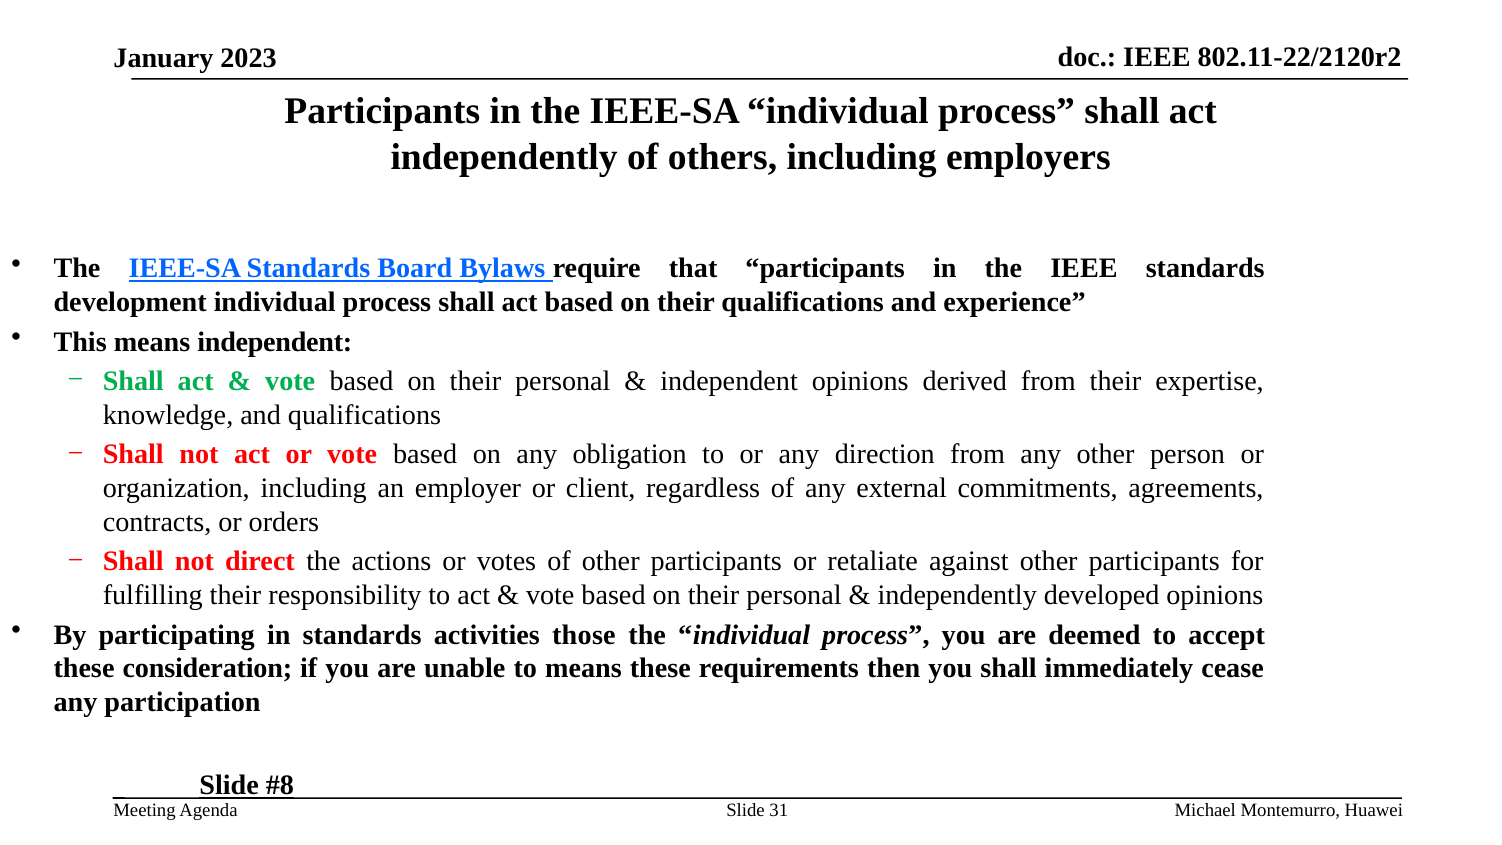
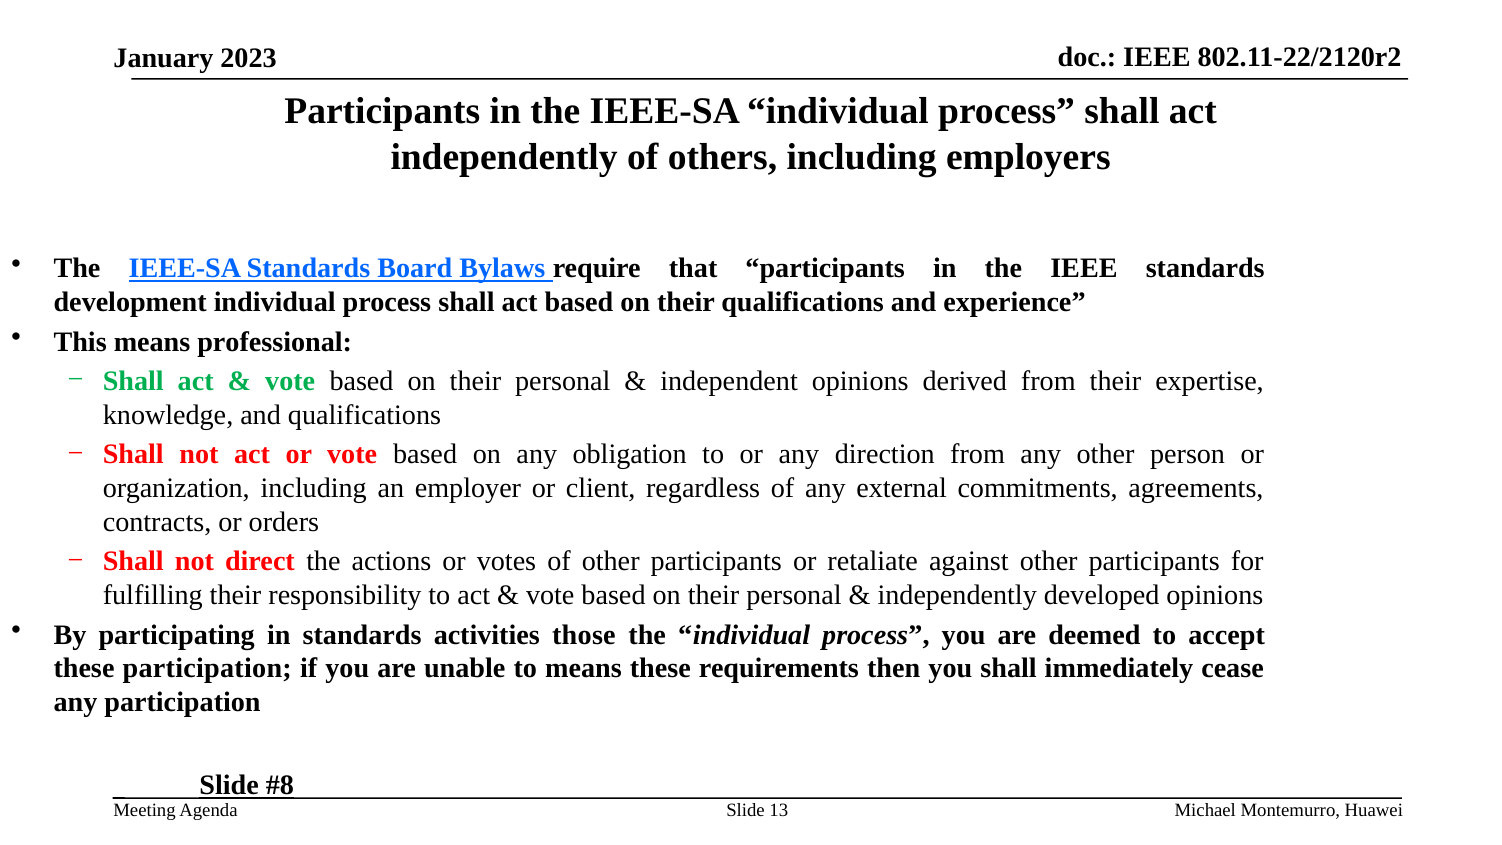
means independent: independent -> professional (275, 342)
these consideration: consideration -> participation (207, 669)
31: 31 -> 13 (779, 810)
